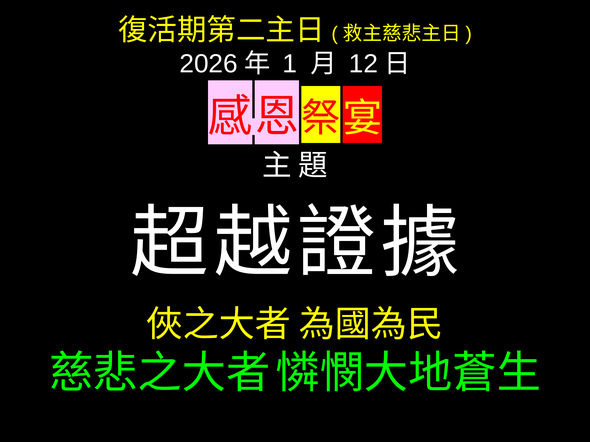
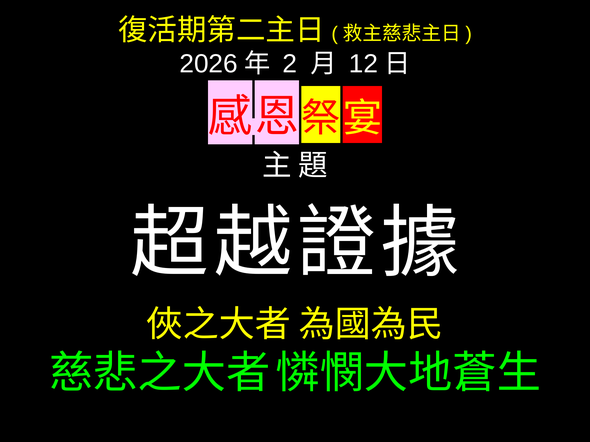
1: 1 -> 2 (290, 64)
